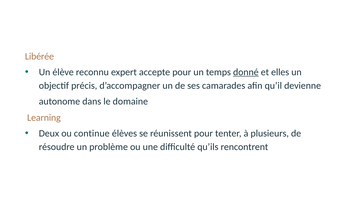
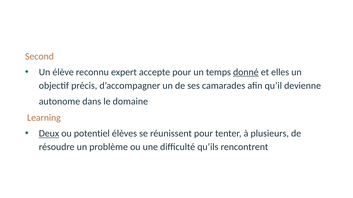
Libérée: Libérée -> Second (39, 56)
Deux underline: none -> present (49, 134)
continue: continue -> potentiel (92, 134)
